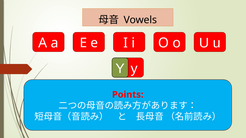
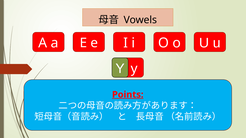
Points underline: none -> present (128, 95)
